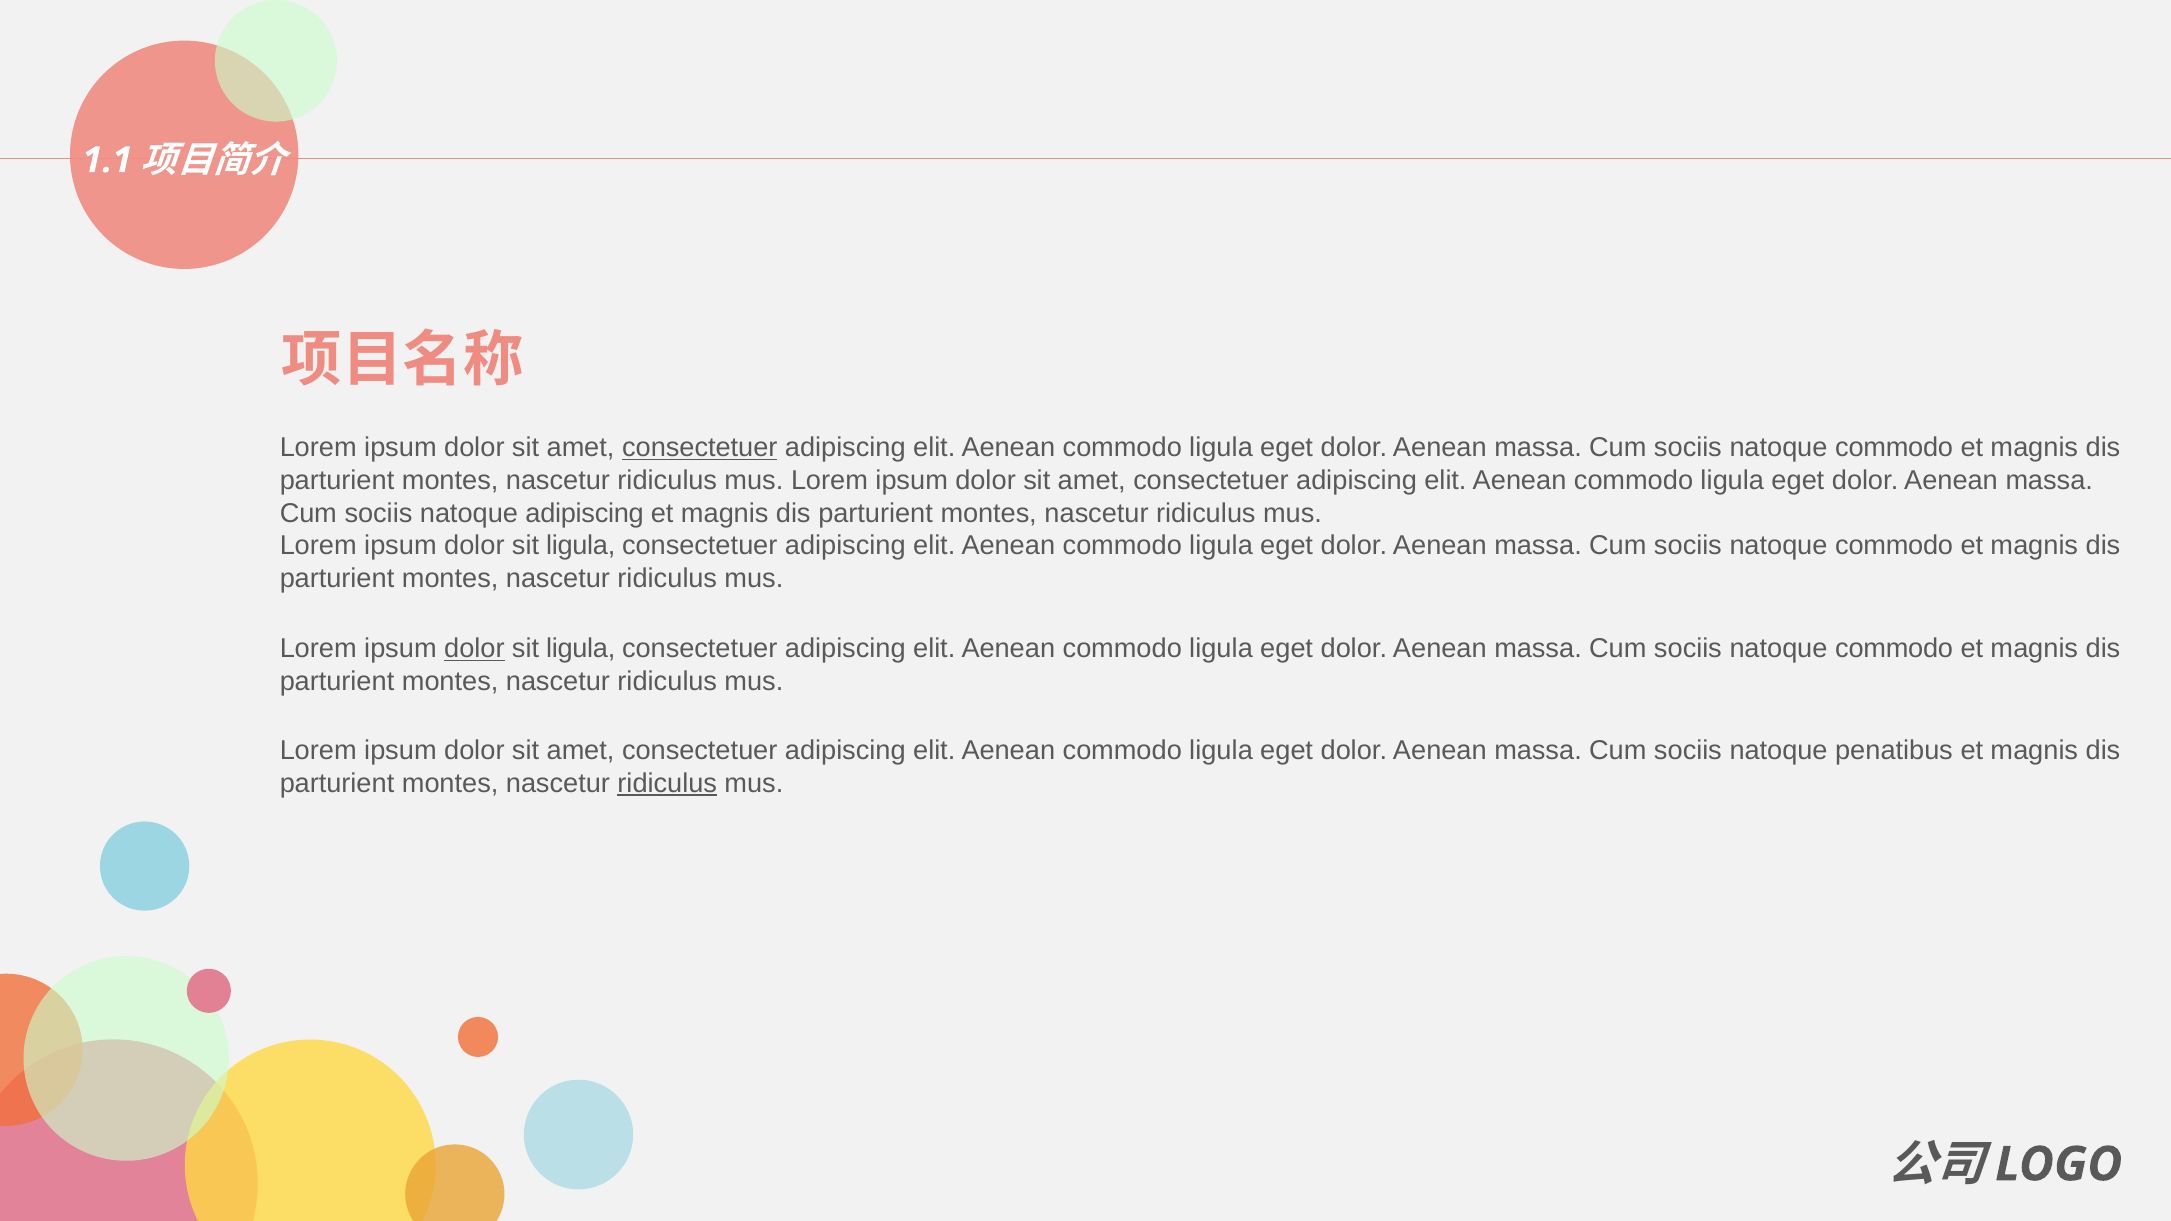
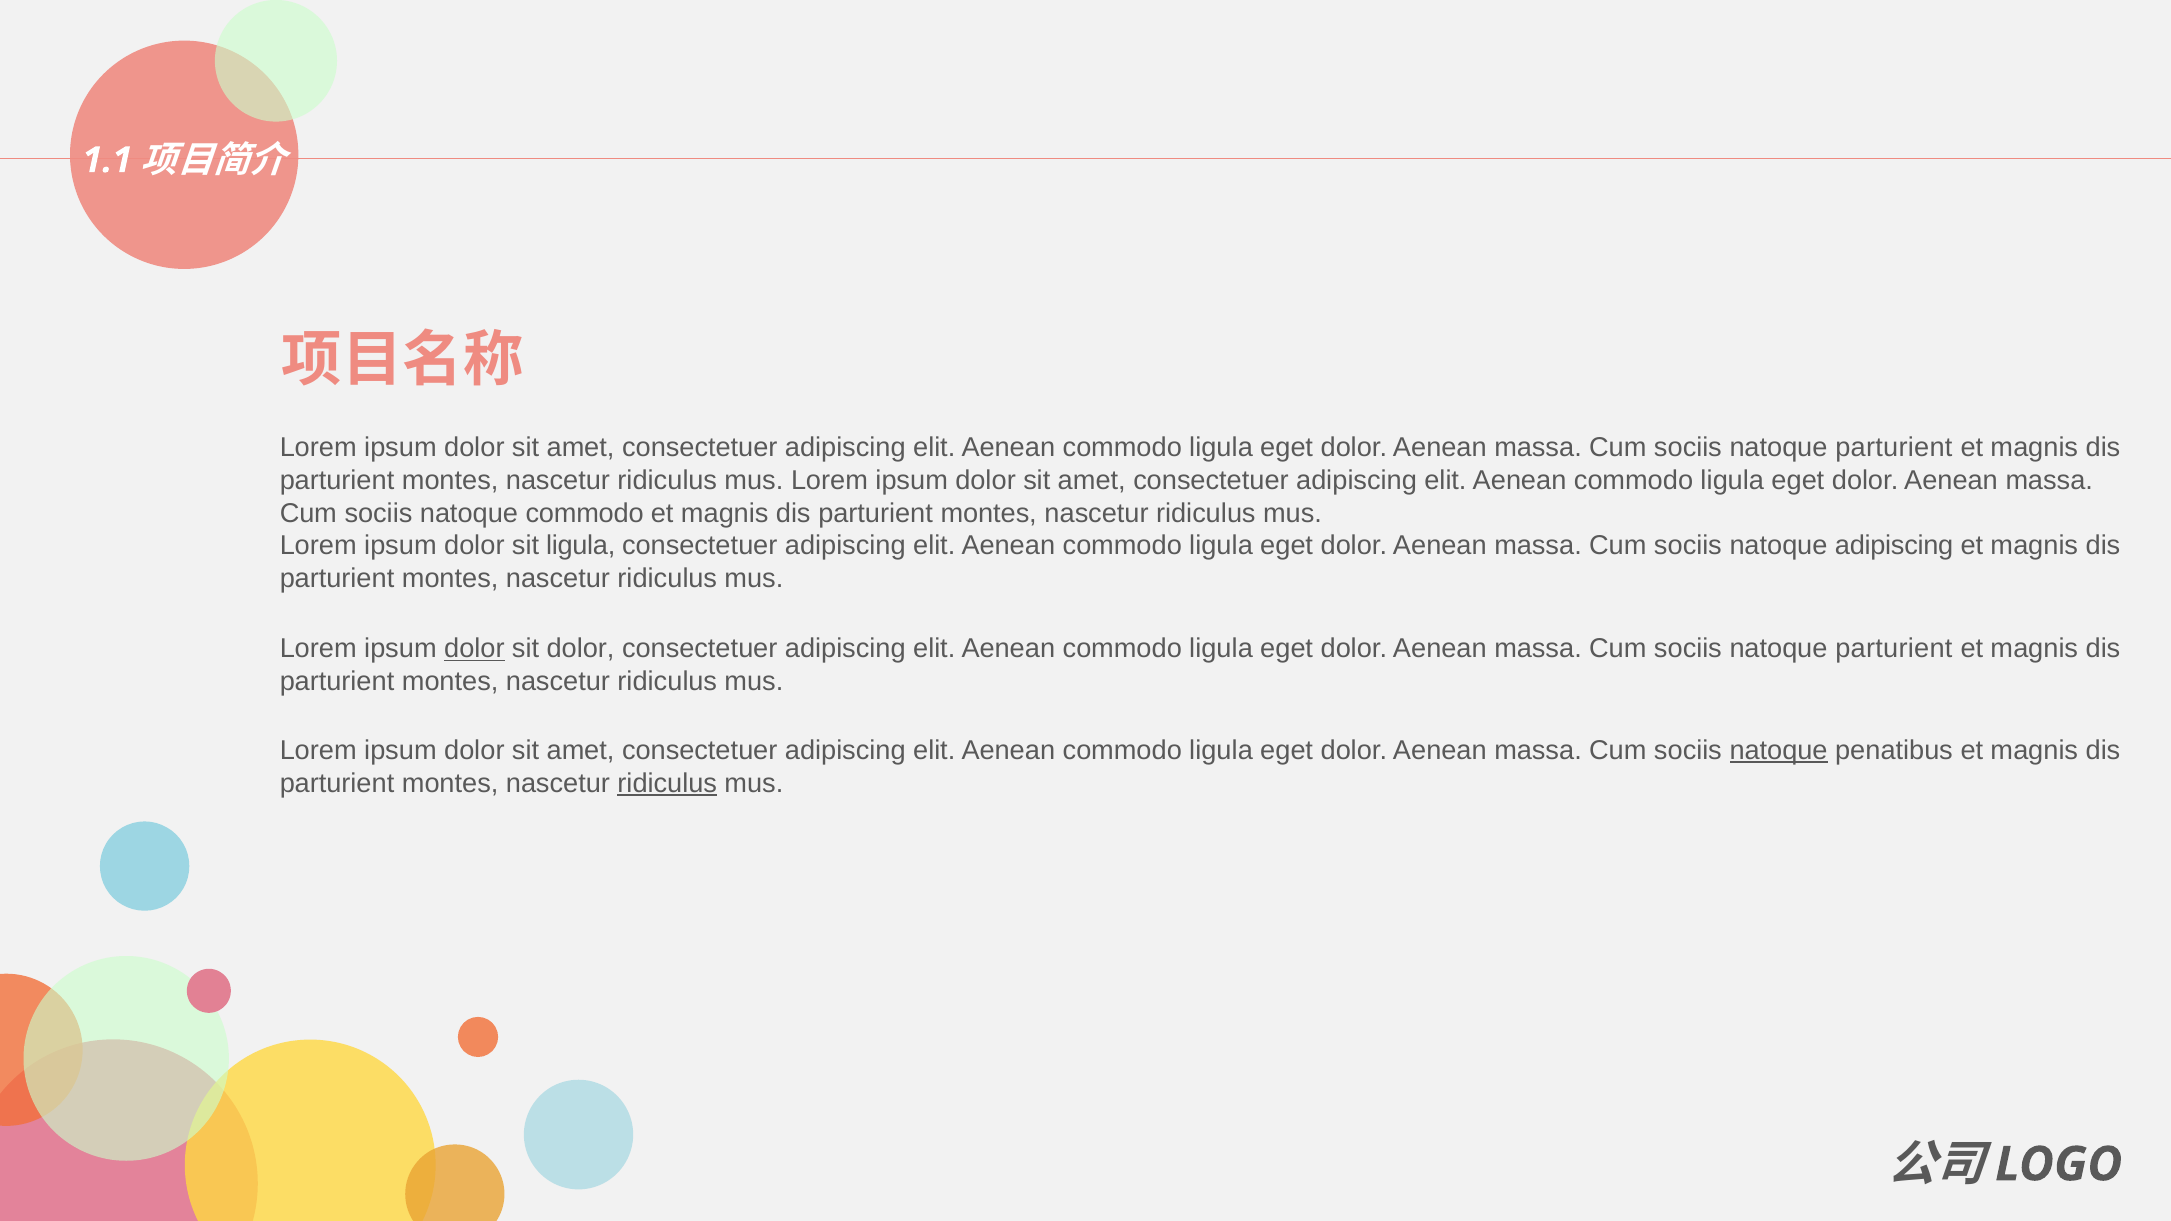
consectetuer underline: present -> none (700, 448)
commodo: commodo -> parturient (1894, 448)
natoque adipiscing: adipiscing -> commodo (585, 513)
commodo: commodo -> adipiscing (1894, 546)
ligula: ligula -> dolor (581, 649)
commodo: commodo -> parturient (1894, 649)
natoque underline: none -> present (1779, 751)
